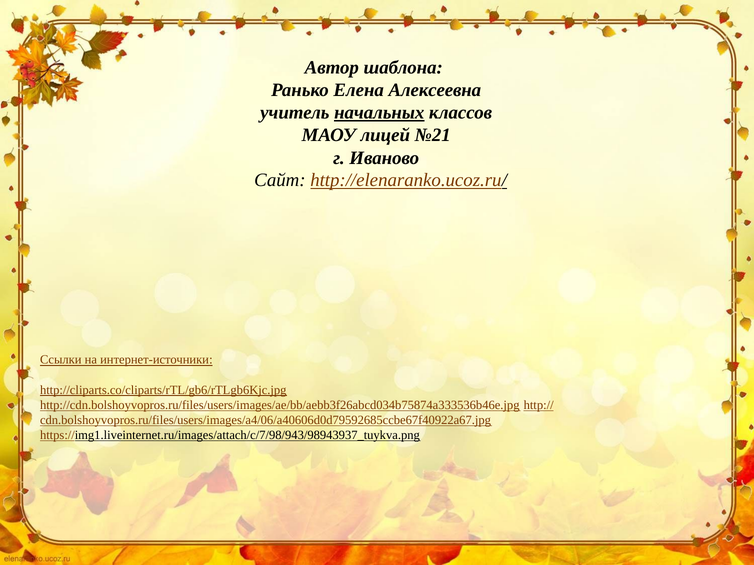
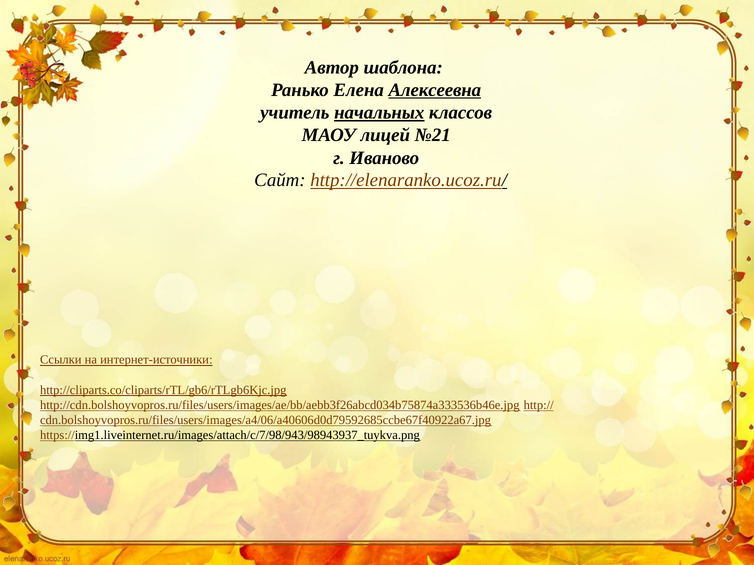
Алексеевна underline: none -> present (435, 90)
